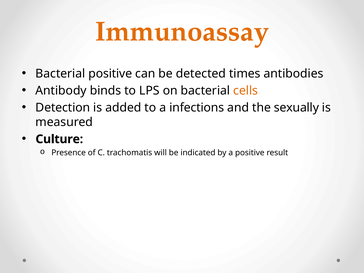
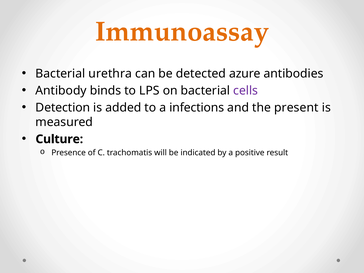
Bacterial positive: positive -> urethra (110, 74)
times: times -> azure (245, 74)
cells colour: orange -> purple (246, 91)
sexually: sexually -> present (296, 108)
